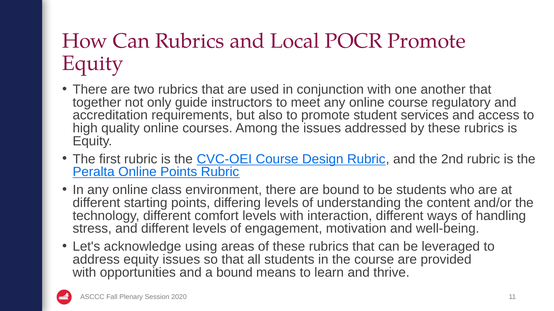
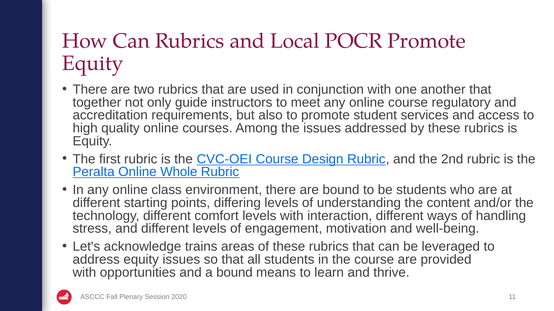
Online Points: Points -> Whole (179, 172)
using: using -> trains (201, 247)
